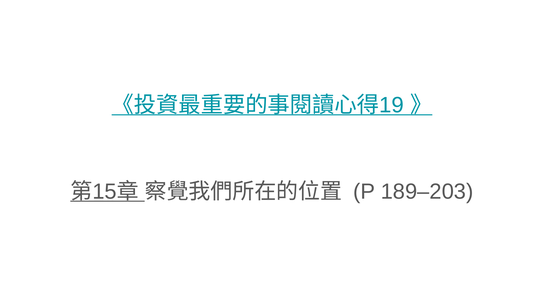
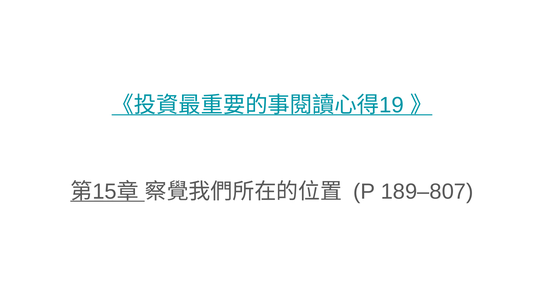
189–203: 189–203 -> 189–807 (427, 192)
